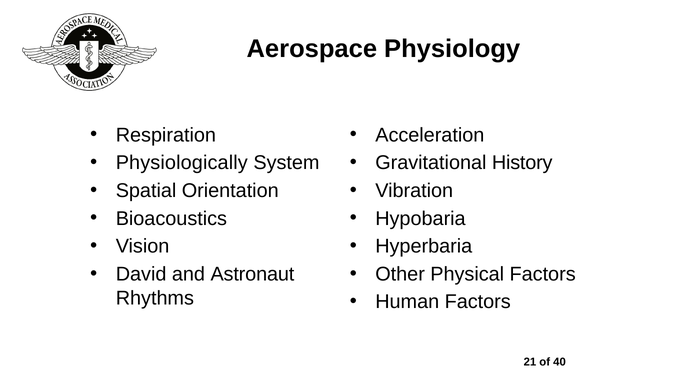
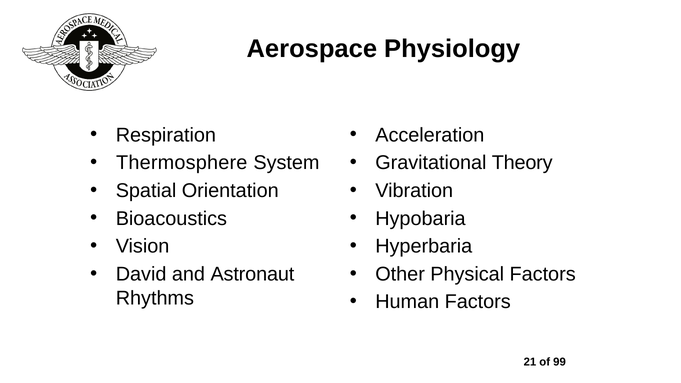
Physiologically: Physiologically -> Thermosphere (182, 163)
History: History -> Theory (522, 163)
40: 40 -> 99 (560, 362)
